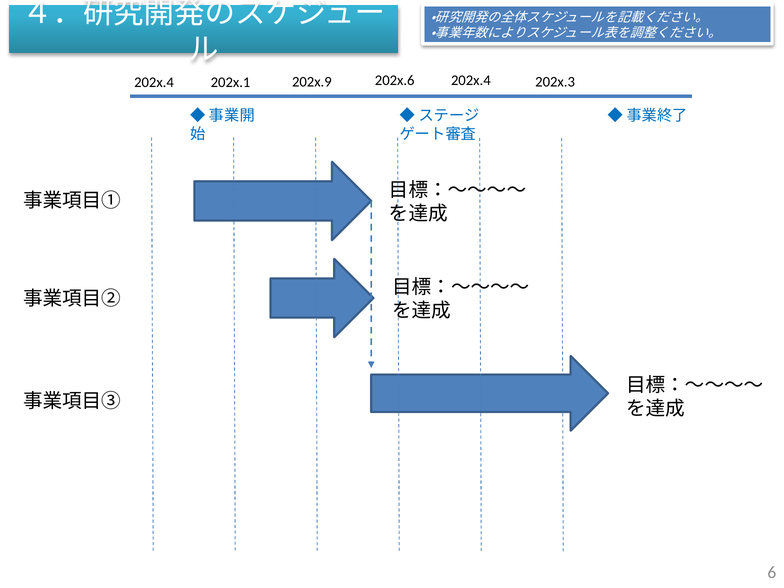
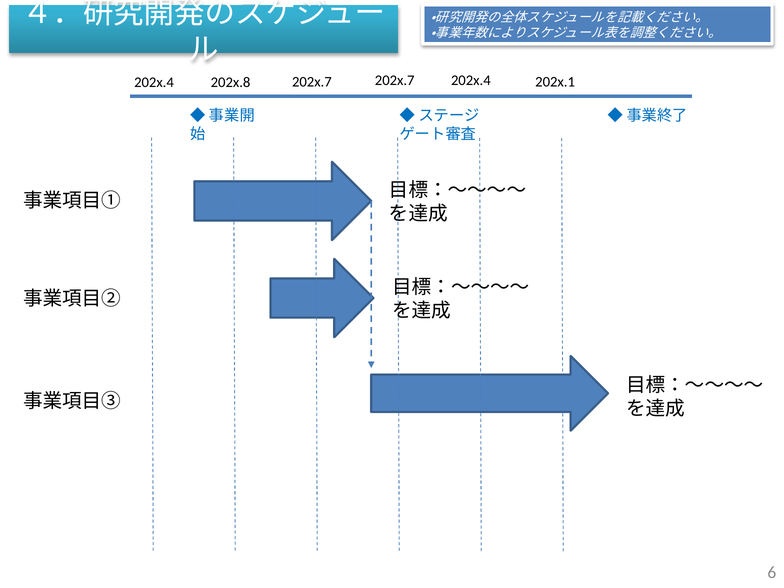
202x.6: 202x.6 -> 202x.7 (395, 81)
202x.3: 202x.3 -> 202x.1 (555, 82)
202x.9: 202x.9 -> 202x.7 (312, 82)
202x.1: 202x.1 -> 202x.8 (231, 82)
